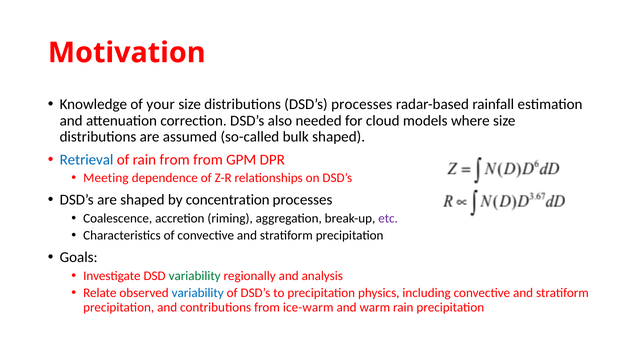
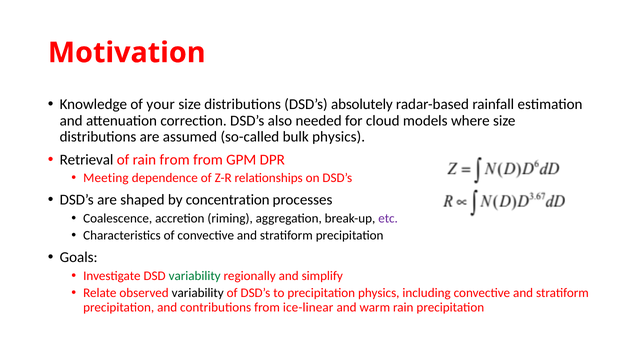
DSD’s processes: processes -> absolutely (362, 104)
bulk shaped: shaped -> physics (339, 137)
Retrieval colour: blue -> black (87, 160)
analysis: analysis -> simplify (322, 276)
variability colour: blue -> black (198, 293)
ice-warm: ice-warm -> ice-linear (308, 307)
